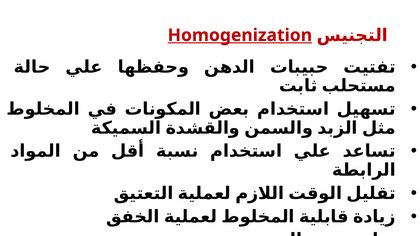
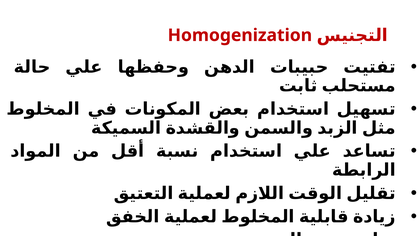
Homogenization underline: present -> none (240, 35)
